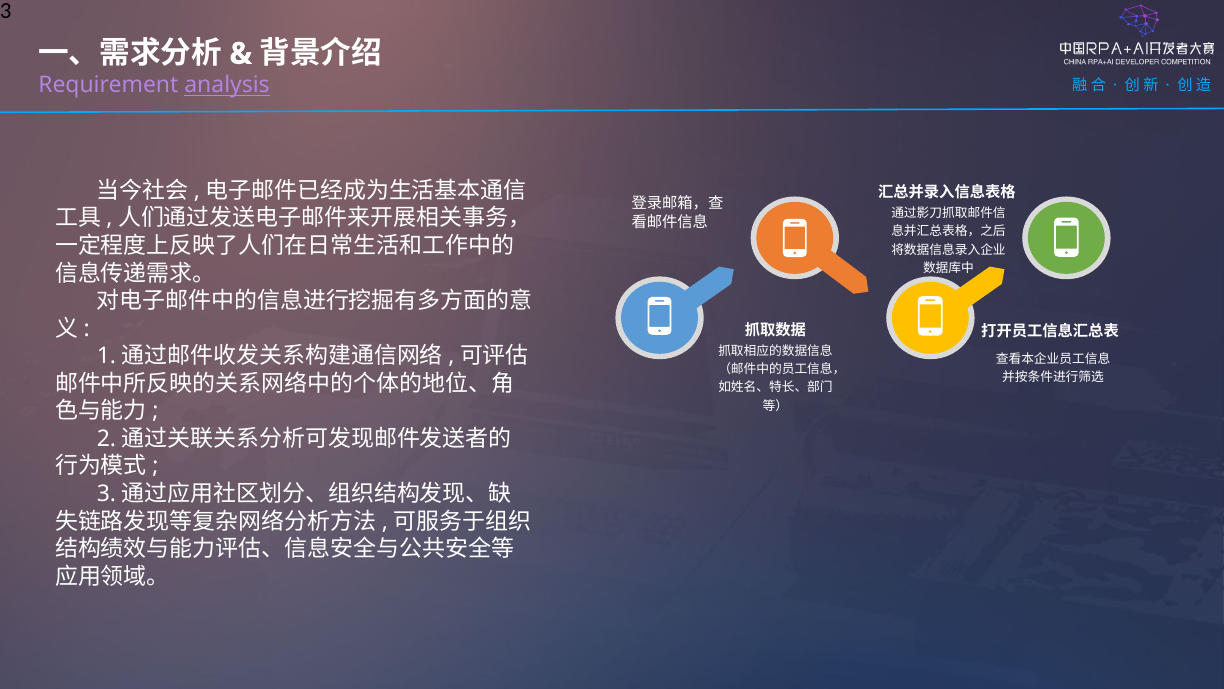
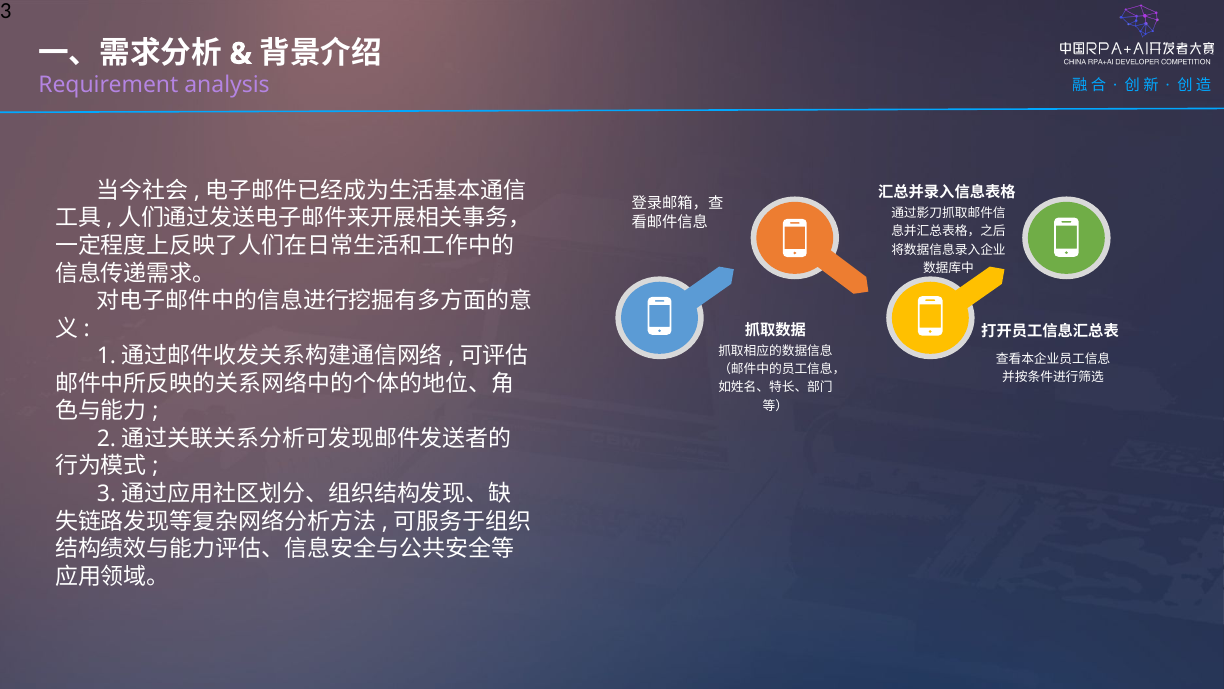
analysis underline: present -> none (227, 85)
